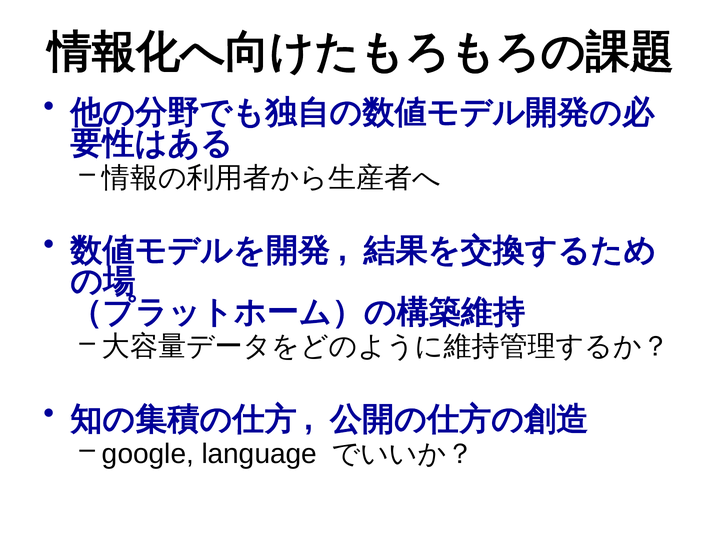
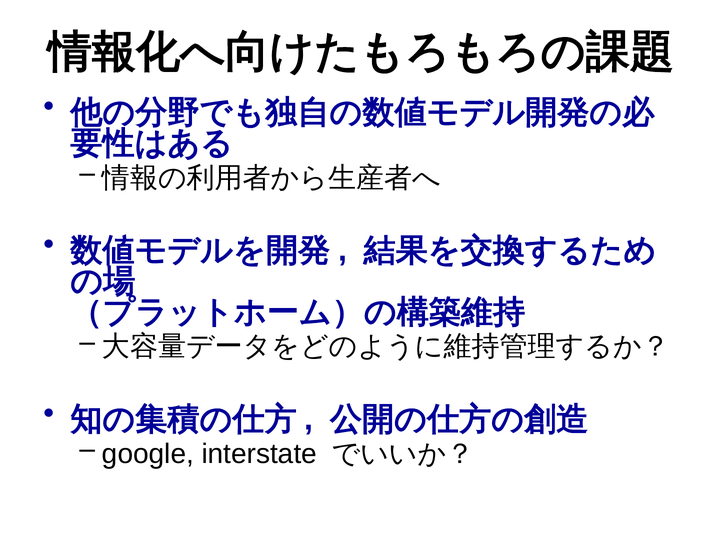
language: language -> interstate (259, 453)
